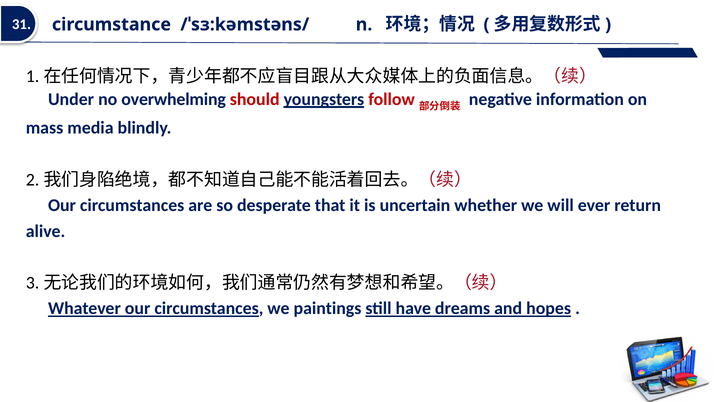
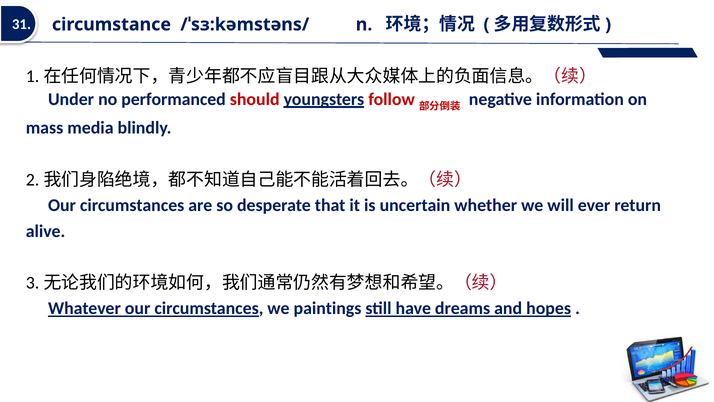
overwhelming: overwhelming -> performanced (174, 99)
